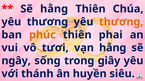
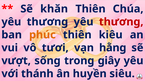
Sẽ hằng: hằng -> khăn (54, 9)
thương colour: orange -> red (121, 22)
phai: phai -> kiêu (111, 35)
ngây: ngây -> vượt (16, 61)
